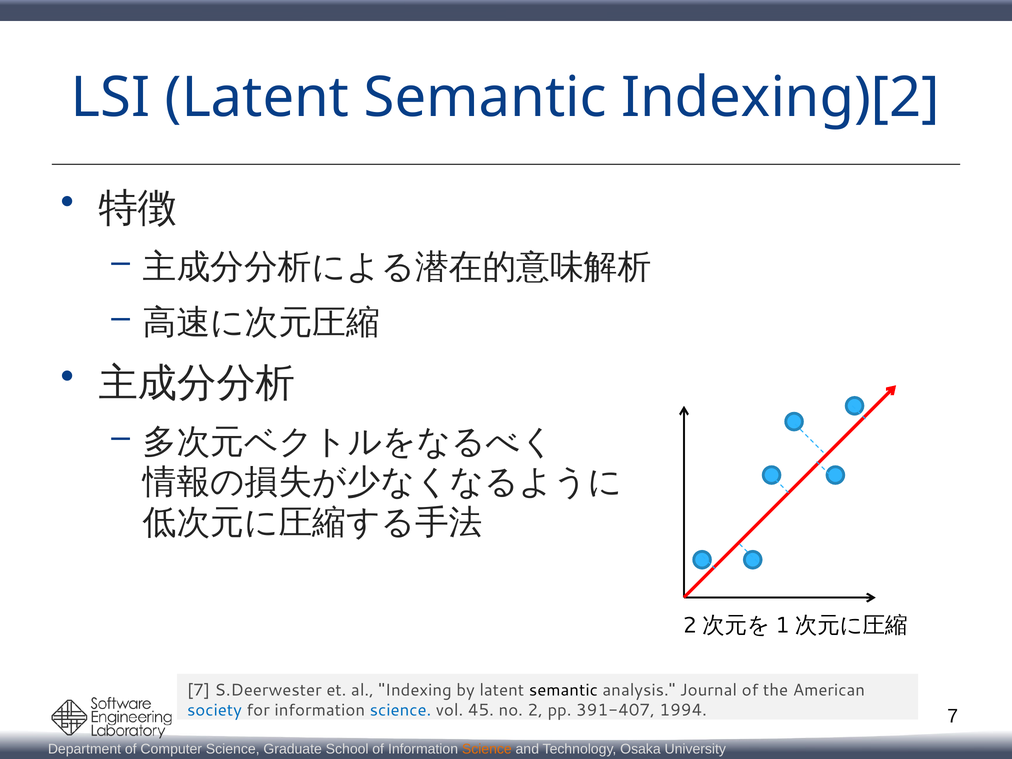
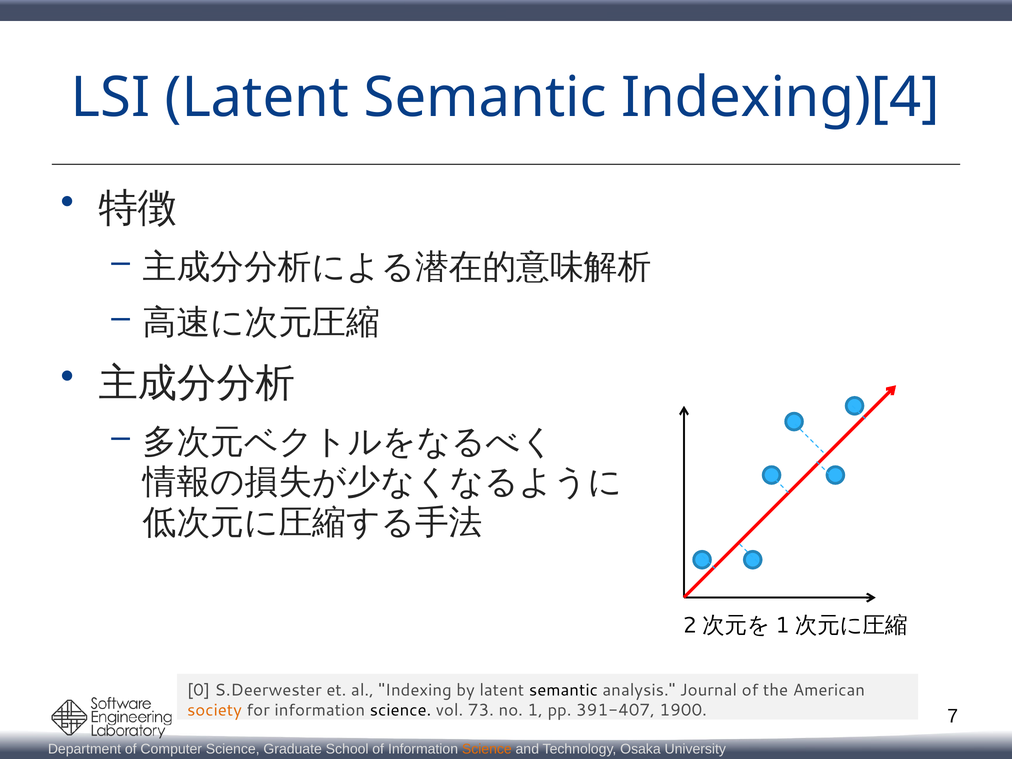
Indexing)[2: Indexing)[2 -> Indexing)[4 (781, 98)
7: 7 -> 0 (199, 690)
society colour: blue -> orange (214, 710)
science colour: blue -> black (401, 710)
45: 45 -> 73 (481, 710)
2: 2 -> 1 (535, 710)
1994: 1994 -> 1900 (683, 710)
